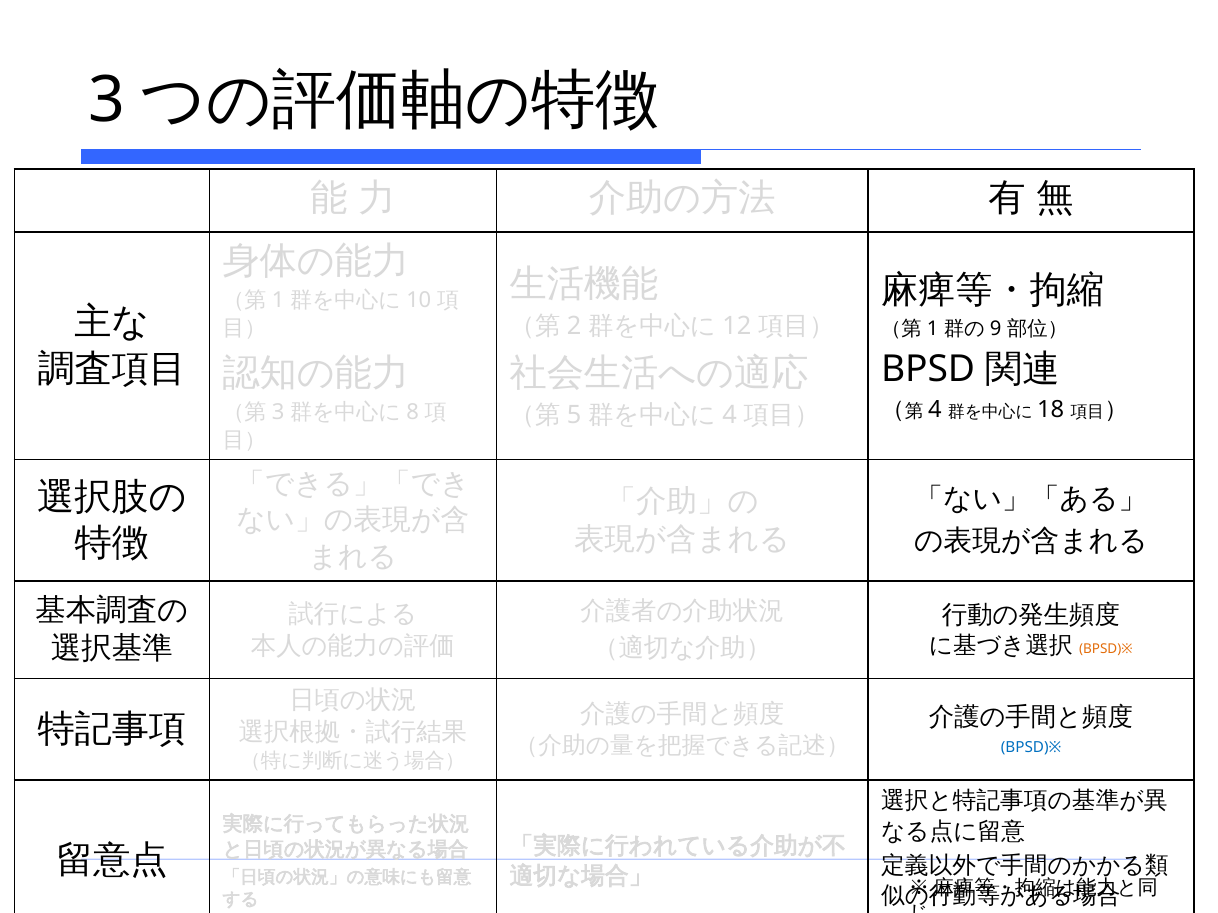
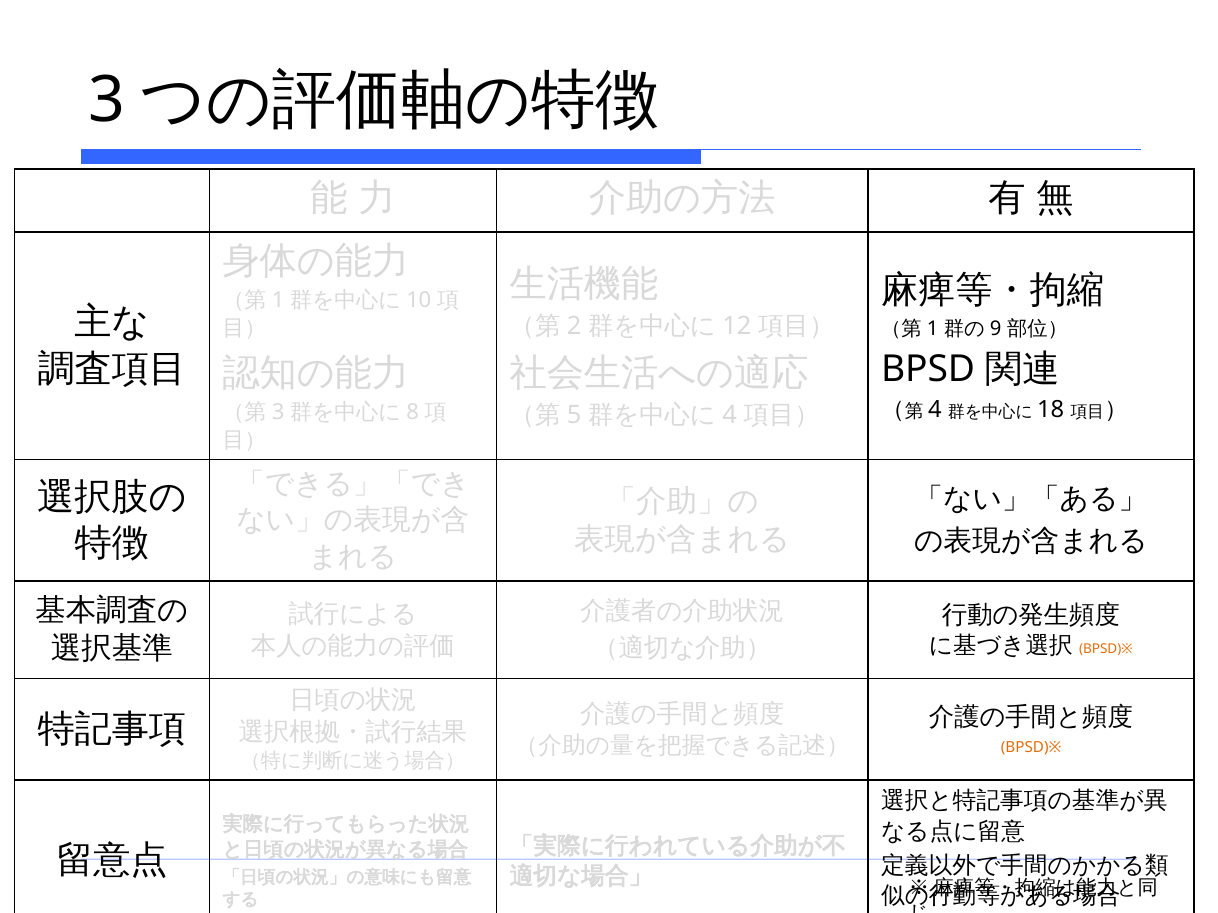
BPSD)※ colour: blue -> orange (1031, 748)
